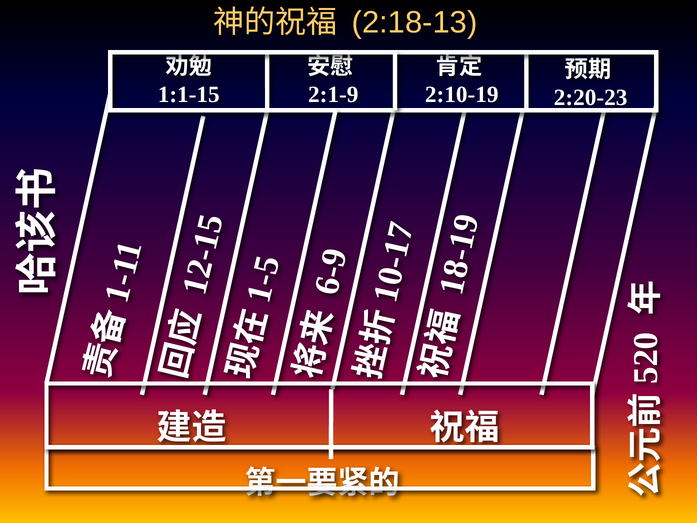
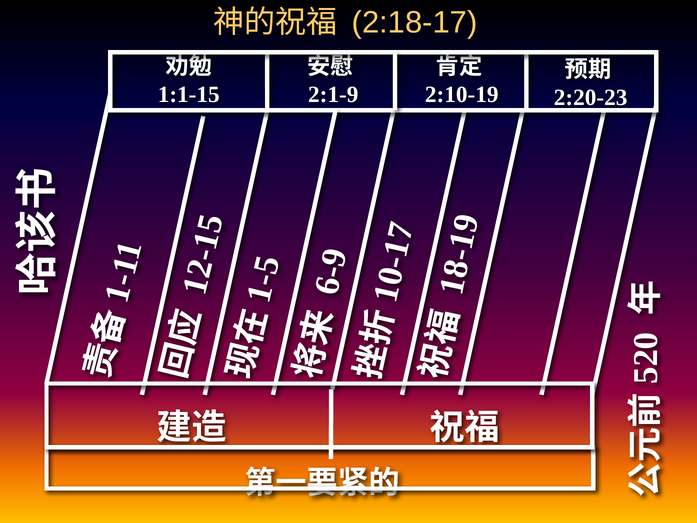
2:18-13: 2:18-13 -> 2:18-17 (415, 22)
